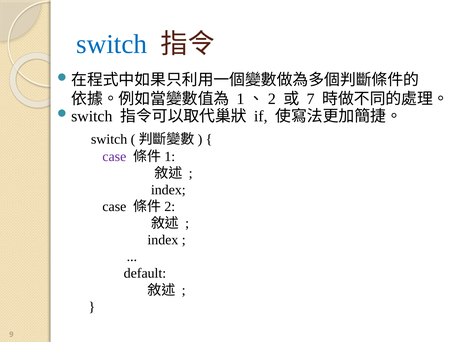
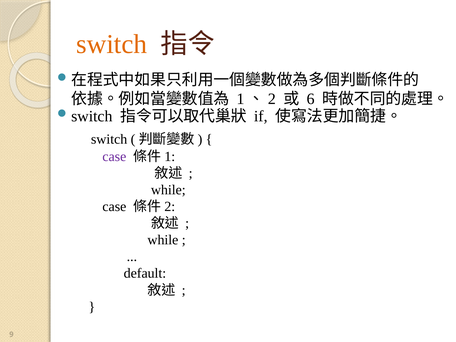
switch colour: blue -> orange (112, 44)
7: 7 -> 6 (311, 99)
index: index -> while (168, 190)
index: index -> while (163, 240)
